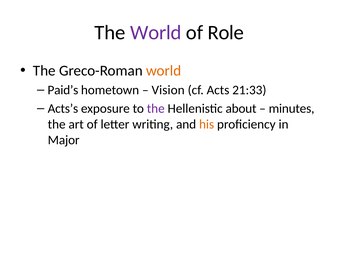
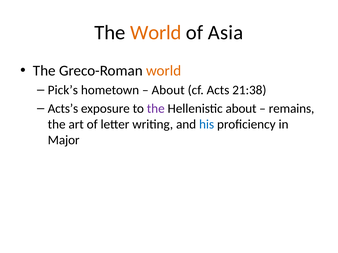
World colour: purple -> orange (156, 33)
Role: Role -> Asia (226, 33)
Paid’s: Paid’s -> Pick’s (63, 90)
Vision: Vision -> About (168, 90)
21:33: 21:33 -> 21:38 (249, 90)
minutes: minutes -> remains (292, 109)
his colour: orange -> blue (207, 125)
